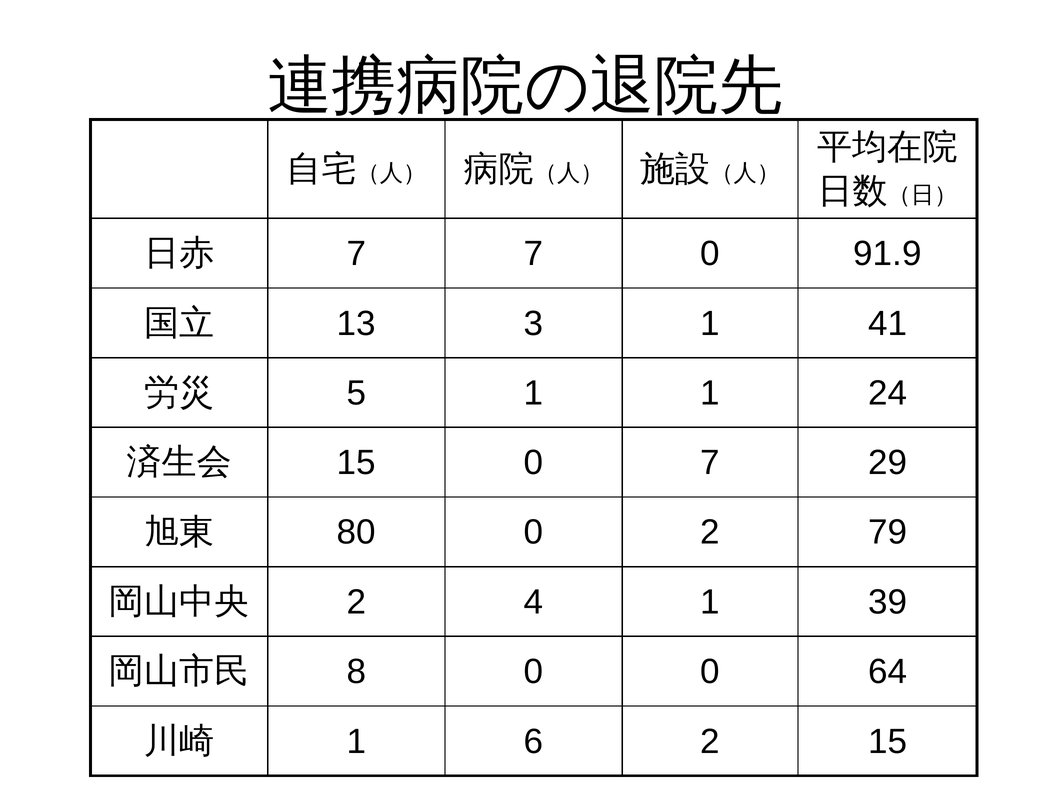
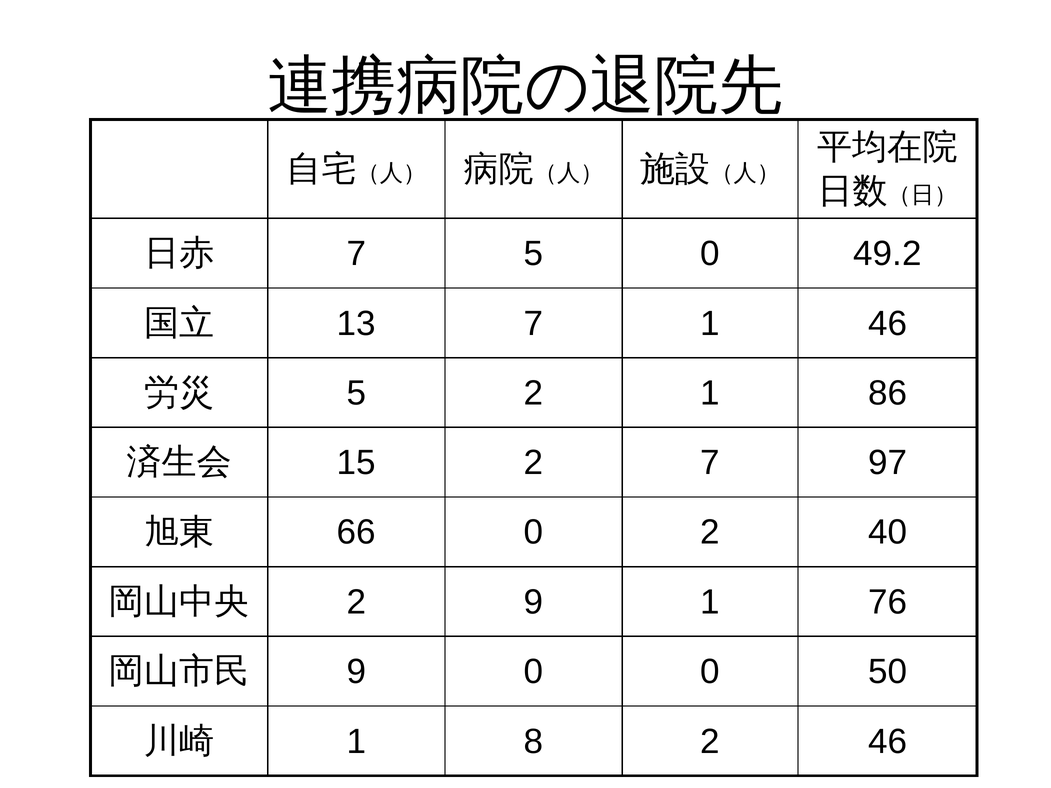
7 7: 7 -> 5 (534, 254)
91.9: 91.9 -> 49.2 (888, 254)
13 3: 3 -> 7 (534, 324)
1 41: 41 -> 46 (888, 324)
5 1: 1 -> 2 (534, 393)
24: 24 -> 86 (888, 393)
15 0: 0 -> 2 (534, 463)
29: 29 -> 97 (888, 463)
80: 80 -> 66 (356, 533)
79: 79 -> 40 (888, 533)
2 4: 4 -> 9 (534, 602)
39: 39 -> 76 (888, 602)
8: 8 -> 9 (356, 672)
64: 64 -> 50 (888, 672)
6: 6 -> 8 (534, 742)
2 15: 15 -> 46 (888, 742)
